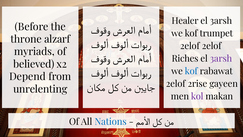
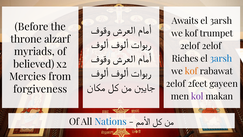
Healer: Healer -> Awaits (185, 21)
3arsh colour: purple -> blue (221, 59)
kof colour: blue -> orange (191, 71)
Depend: Depend -> Mercies (28, 77)
2rise: 2rise -> 2feet (197, 84)
unrelenting: unrelenting -> forgiveness (40, 89)
